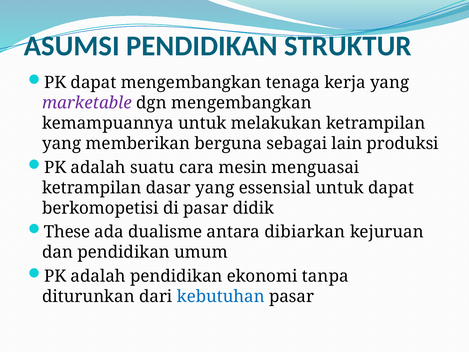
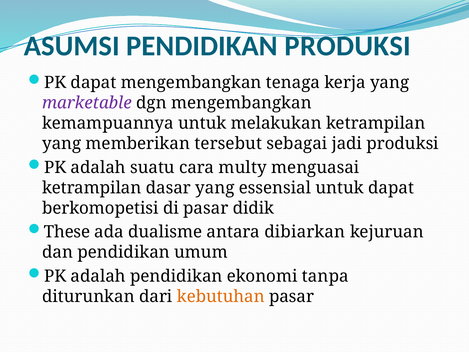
PENDIDIKAN STRUKTUR: STRUKTUR -> PRODUKSI (348, 46)
berguna: berguna -> tersebut (228, 144)
lain: lain -> jadi (347, 144)
mesin: mesin -> multy (243, 167)
kebutuhan colour: blue -> orange (221, 296)
